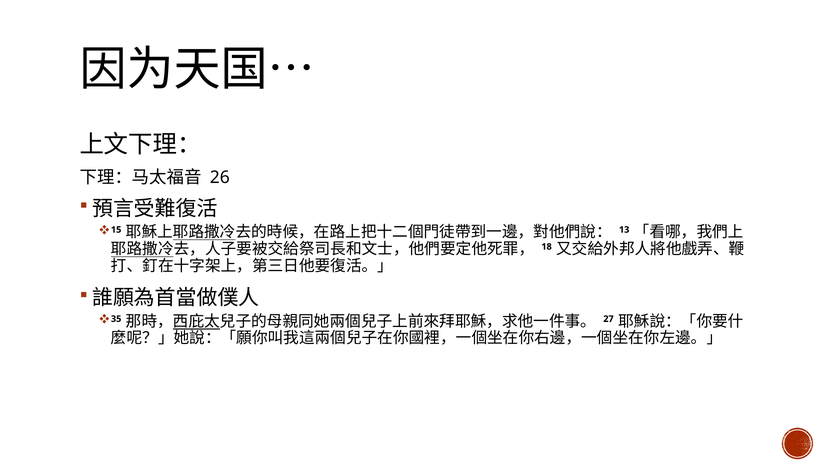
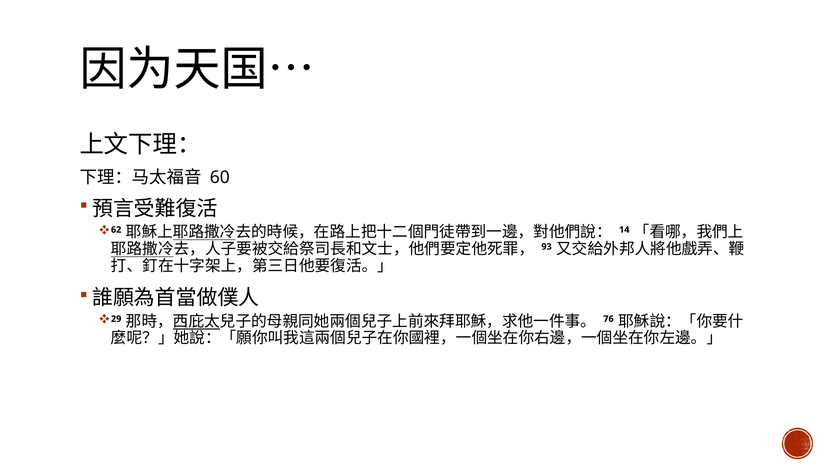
26: 26 -> 60 (220, 177)
15: 15 -> 62 (116, 229)
13: 13 -> 14 (624, 229)
18: 18 -> 93 (547, 246)
35: 35 -> 29 (116, 318)
27: 27 -> 76 (609, 318)
